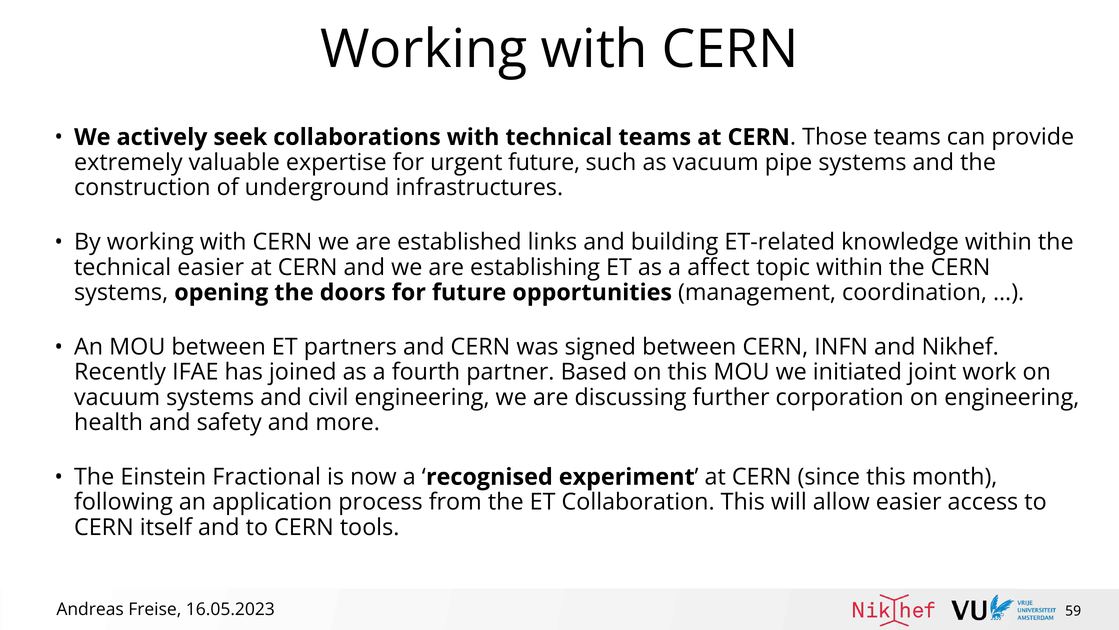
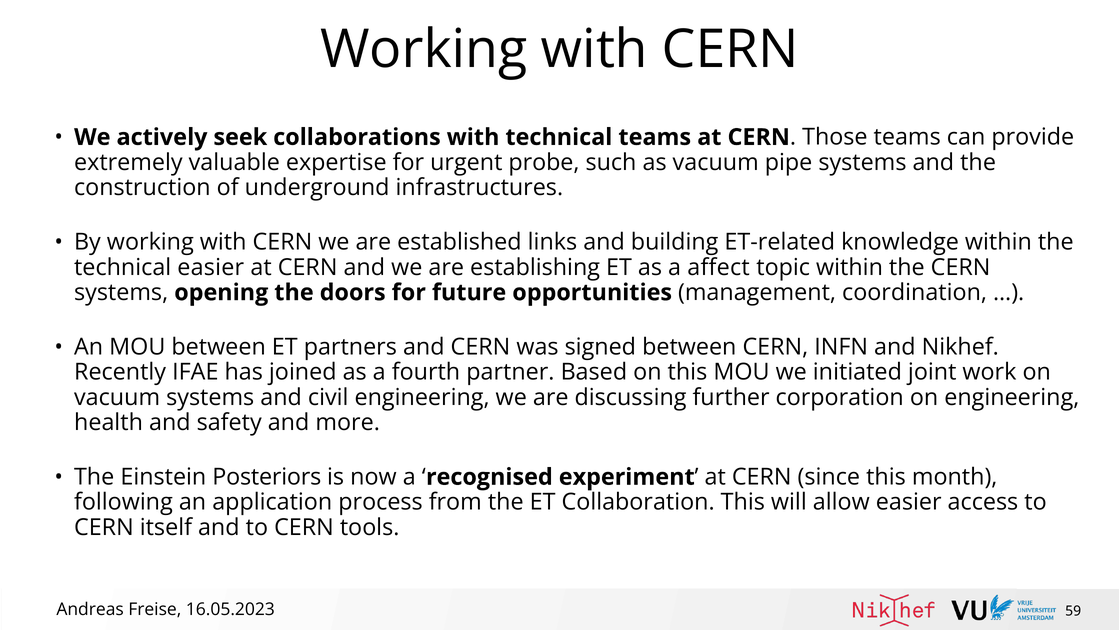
urgent future: future -> probe (544, 162)
Fractional: Fractional -> Posteriors (267, 477)
